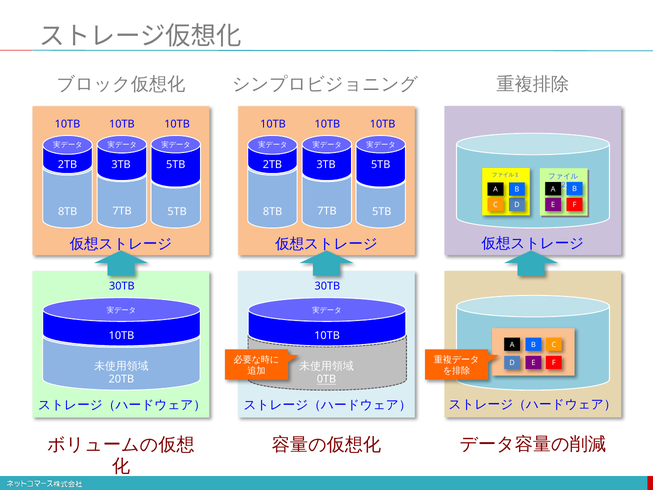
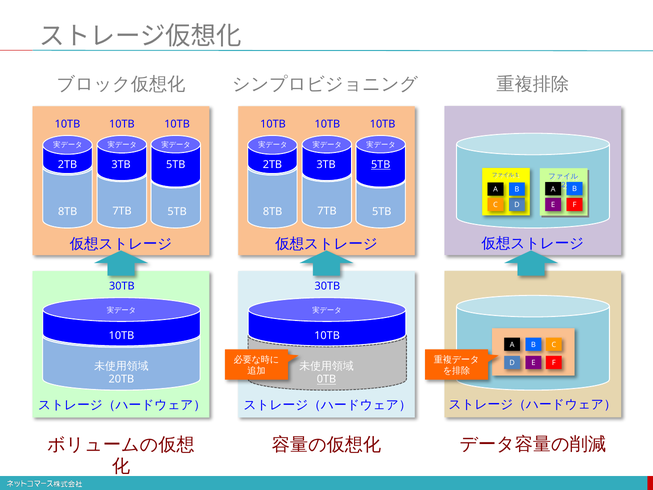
5TB underline: none -> present (381, 164)
